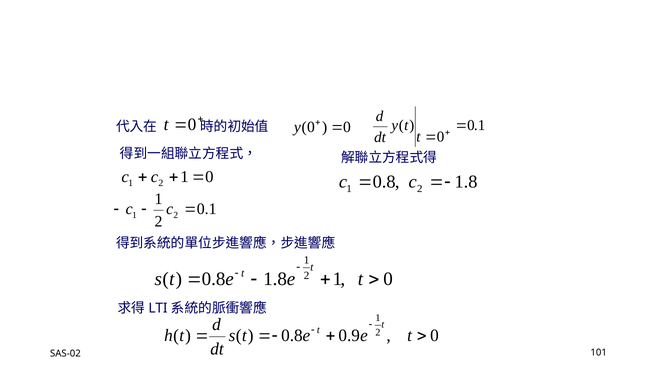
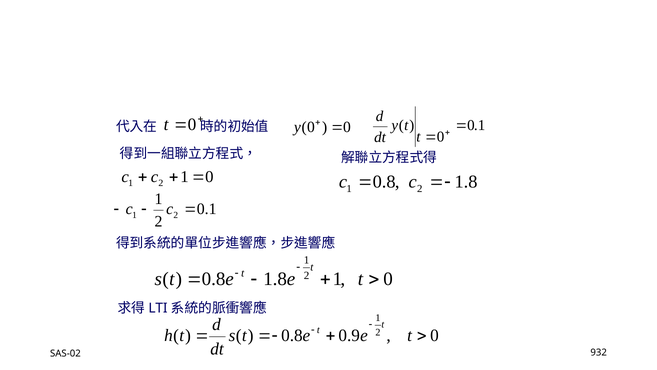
101: 101 -> 932 (599, 352)
